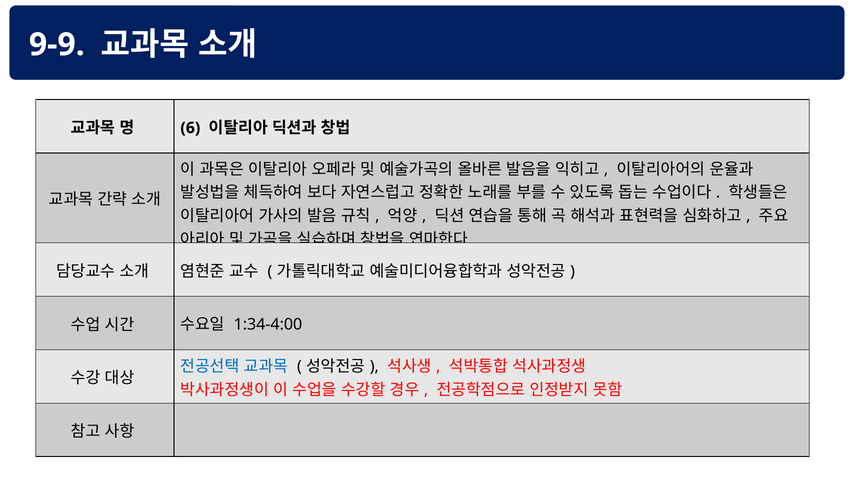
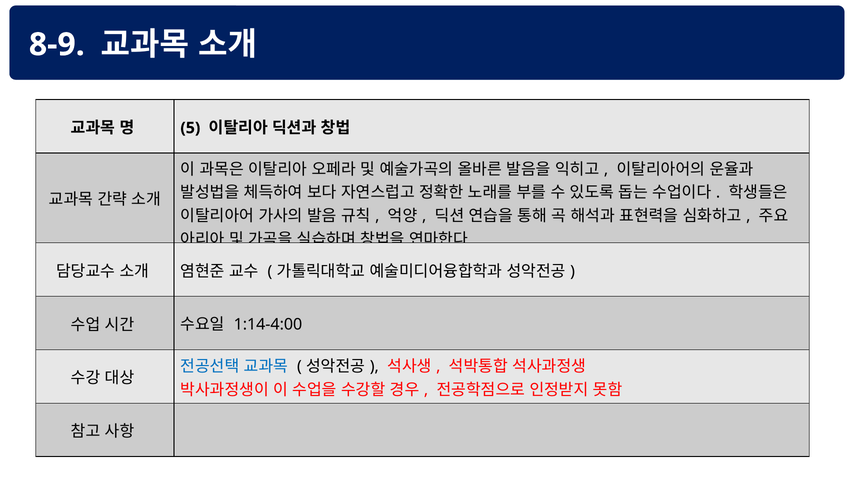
9-9: 9-9 -> 8-9 (57, 45)
6: 6 -> 5 (190, 128)
1:34-4:00: 1:34-4:00 -> 1:14-4:00 (268, 325)
